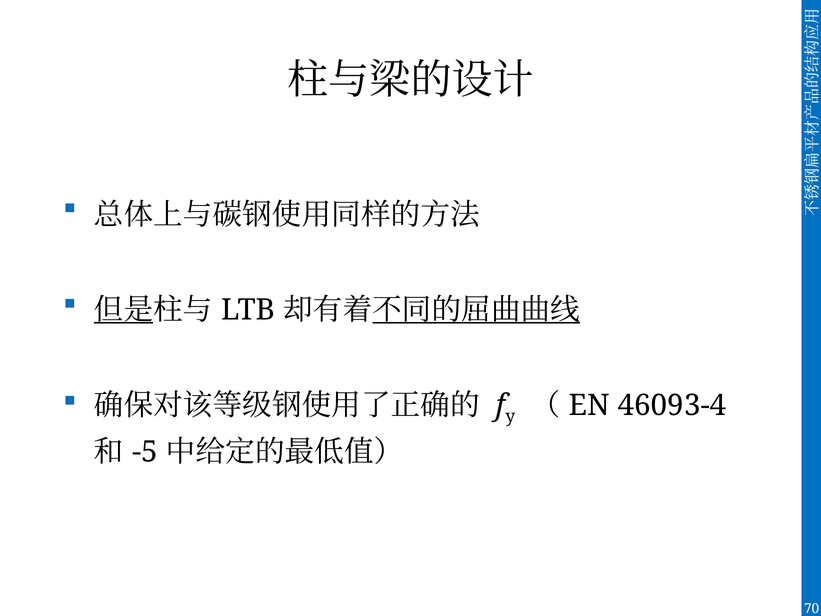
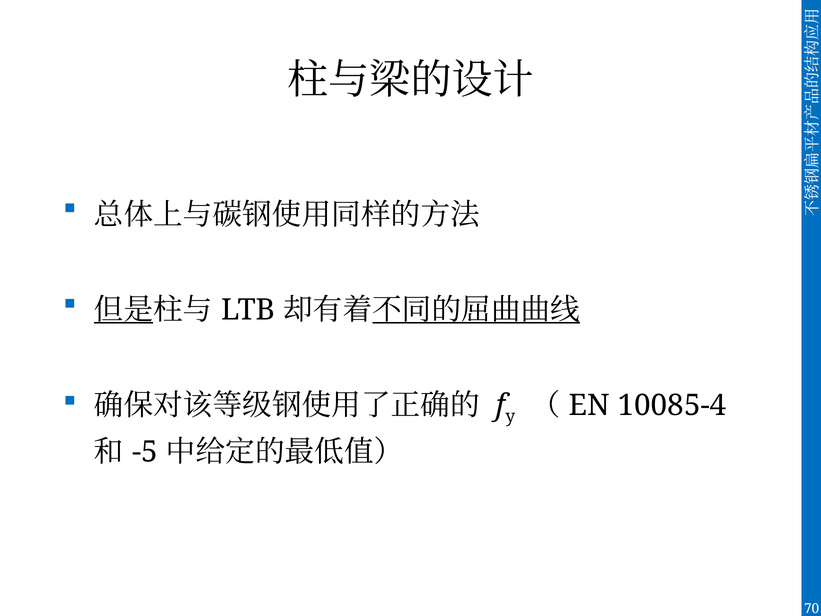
46093-4: 46093-4 -> 10085-4 (672, 405)
